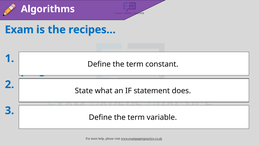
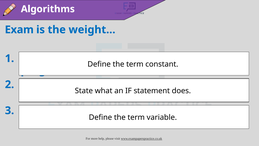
recipes…: recipes… -> weight… (92, 30)
